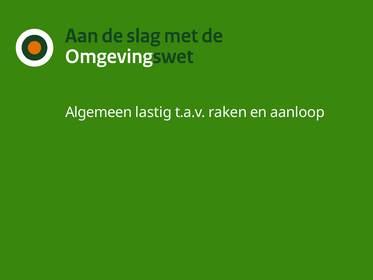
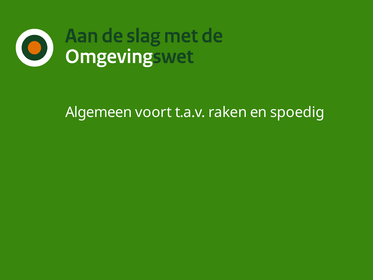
lastig: lastig -> voort (153, 112)
aanloop: aanloop -> spoedig (297, 112)
